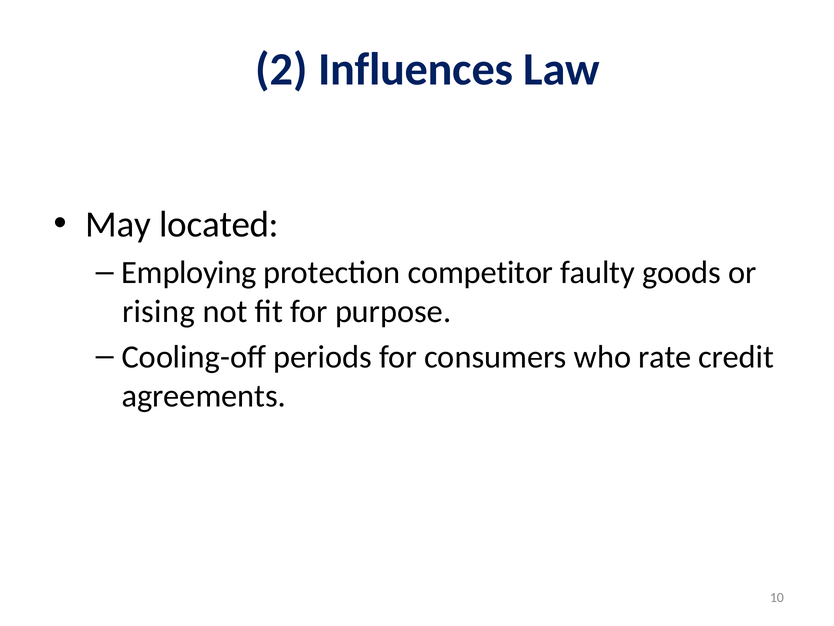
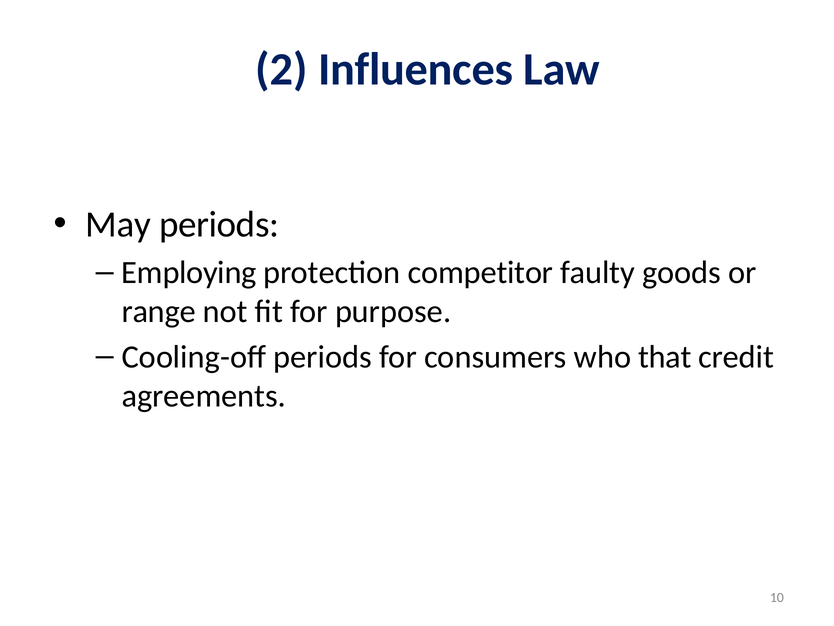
May located: located -> periods (219, 224)
rising: rising -> range (159, 311)
rate: rate -> that (665, 357)
